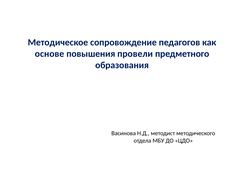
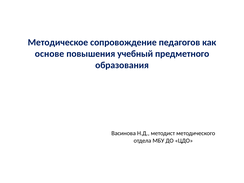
провели: провели -> учебный (135, 54)
